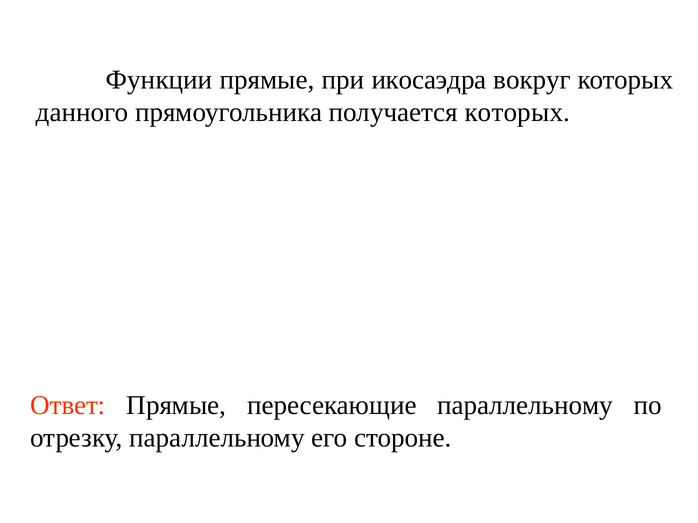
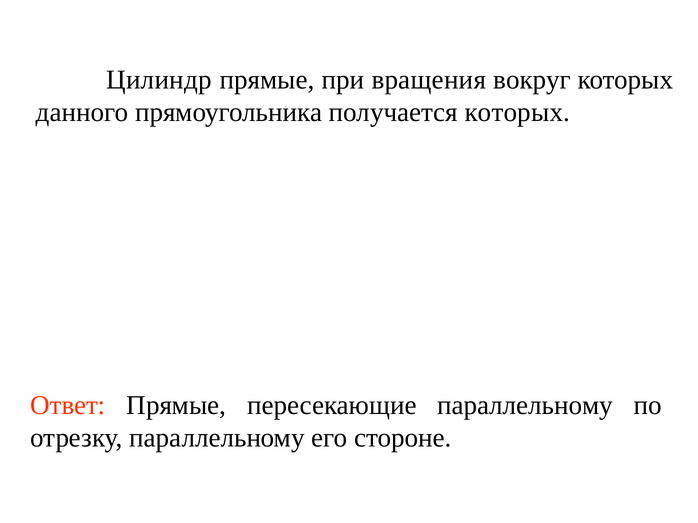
Функции: Функции -> Цилиндр (159, 80)
икосаэдра: икосаэдра -> вращения (429, 80)
